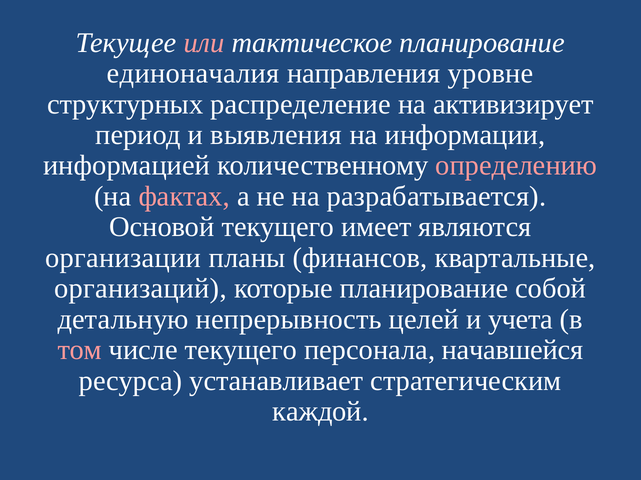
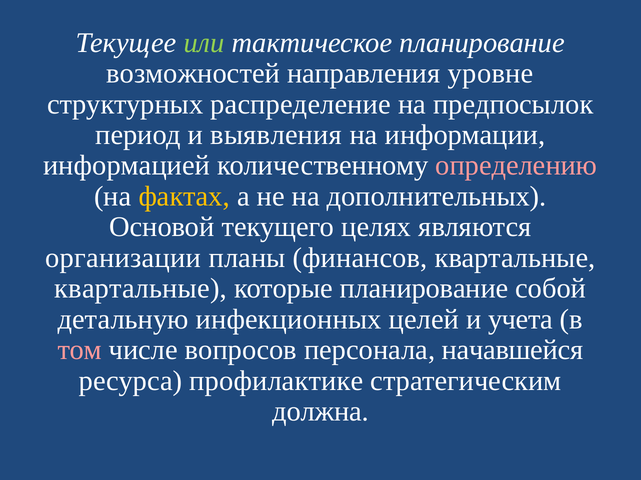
или colour: pink -> light green (204, 43)
единоначалия: единоначалия -> возможностей (193, 73)
активизирует: активизирует -> предпосылок (513, 104)
фактах colour: pink -> yellow (184, 197)
разрабатывается: разрабатывается -> дополнительных (437, 197)
имеет: имеет -> целях (376, 227)
организаций: организаций -> квартальные (141, 289)
непрерывность: непрерывность -> инфекционных (289, 320)
числе текущего: текущего -> вопросов (241, 351)
устанавливает: устанавливает -> профилактике (276, 381)
каждой: каждой -> должна (321, 412)
